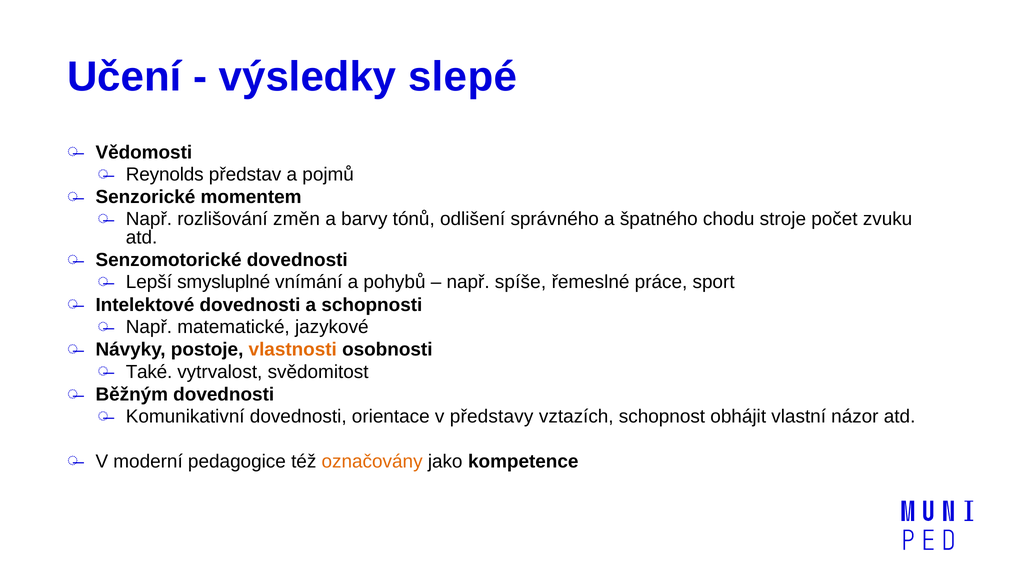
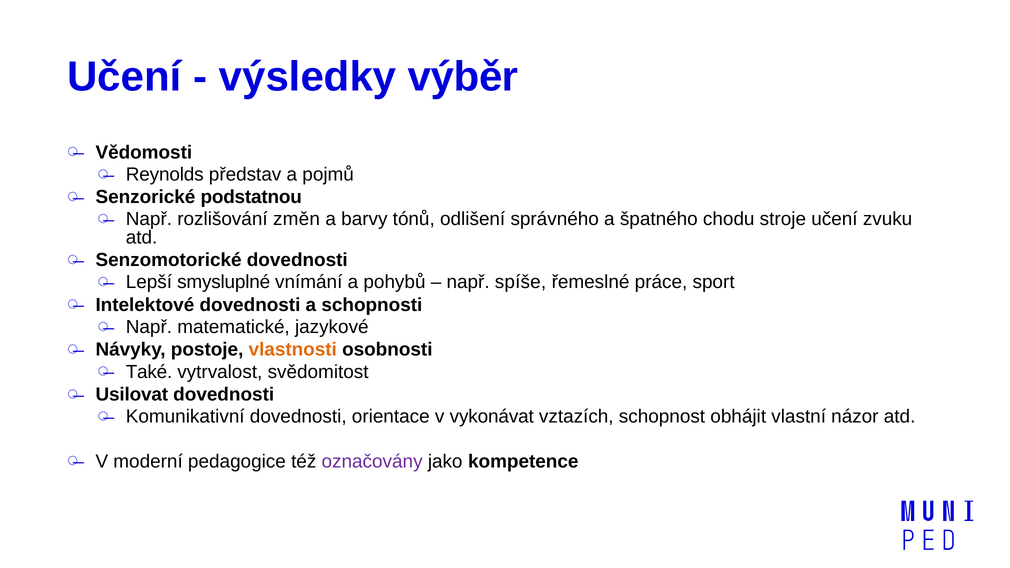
slepé: slepé -> výběr (463, 77)
momentem: momentem -> podstatnou (251, 197)
stroje počet: počet -> učení (834, 219)
Běžným: Běžným -> Usilovat (132, 395)
představy: představy -> vykonávat (492, 417)
označovány colour: orange -> purple (372, 461)
